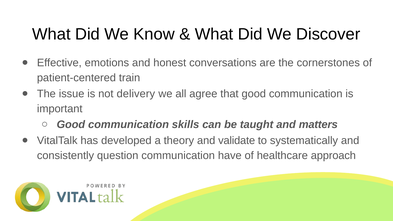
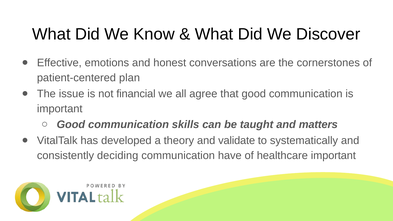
train: train -> plan (130, 78)
delivery: delivery -> financial (136, 94)
question: question -> deciding (118, 156)
healthcare approach: approach -> important (333, 156)
